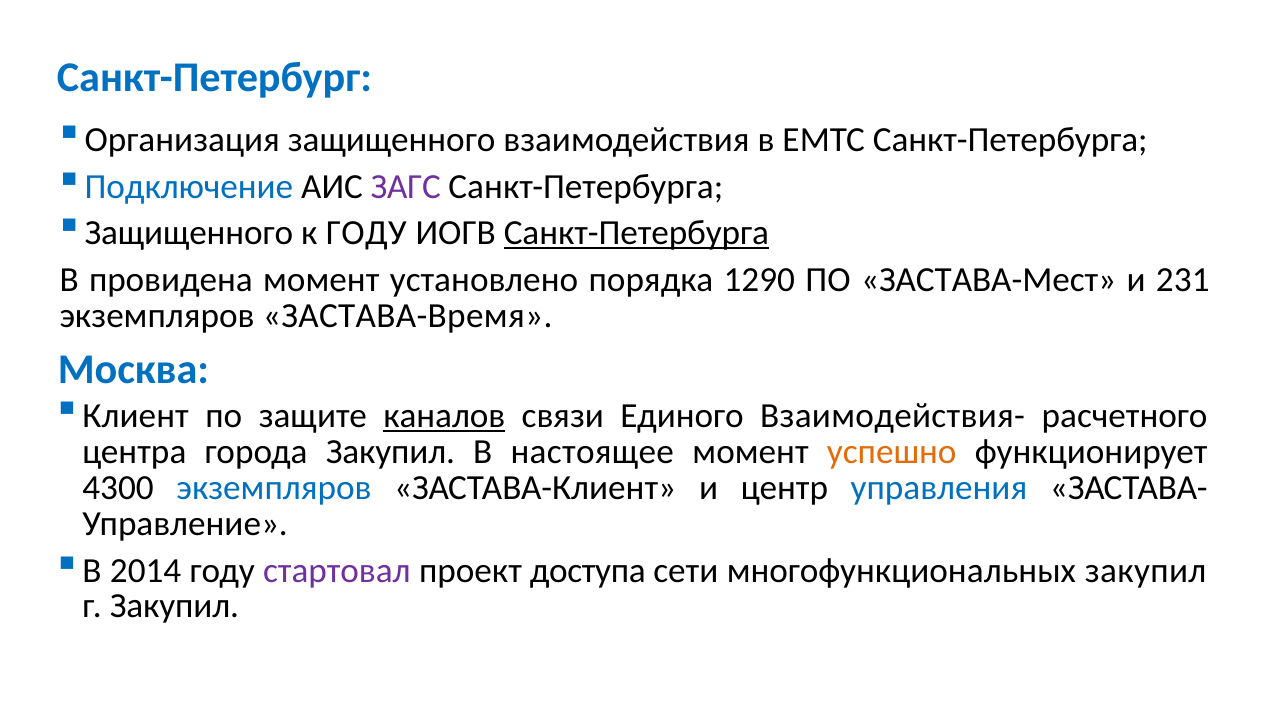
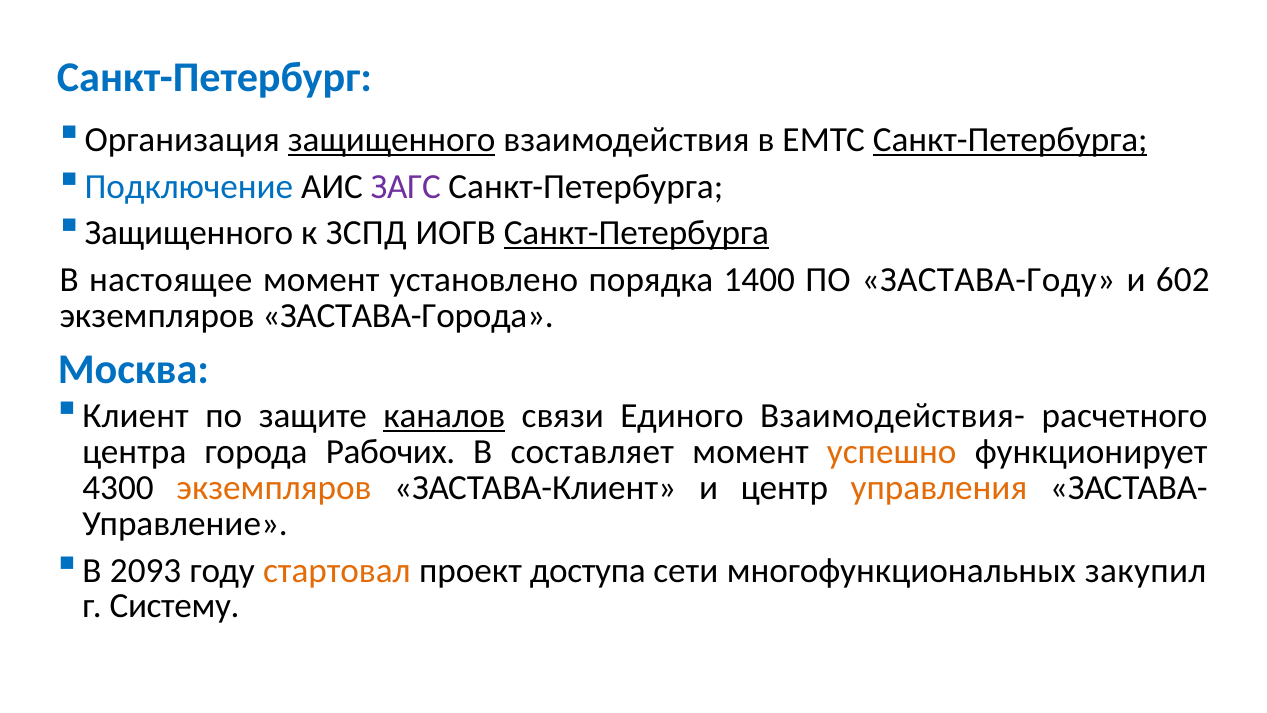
защищенного underline: none -> present (392, 140)
Санкт-Петербурга underline: none -> present (1010, 140)
к ГОДУ: ГОДУ -> ЗСПД (366, 233)
провидена: провидена -> настоящее (171, 280)
1290: 1290 -> 1400 (759, 280)
ЗАСТАВА-Мест: ЗАСТАВА-Мест -> ЗАСТАВА-Году (988, 280)
231: 231 -> 602 (1183, 280)
ЗАСТАВА-Время: ЗАСТАВА-Время -> ЗАСТАВА-Города (408, 316)
города Закупил: Закупил -> Рабочих (391, 452)
настоящее: настоящее -> составляет (592, 452)
экземпляров colour: blue -> orange (274, 488)
управления colour: blue -> orange (939, 488)
2014: 2014 -> 2093 (146, 570)
стартовал colour: purple -> orange (337, 570)
г Закупил: Закупил -> Систему (175, 606)
